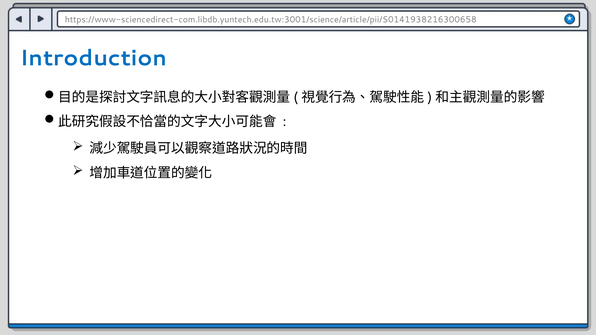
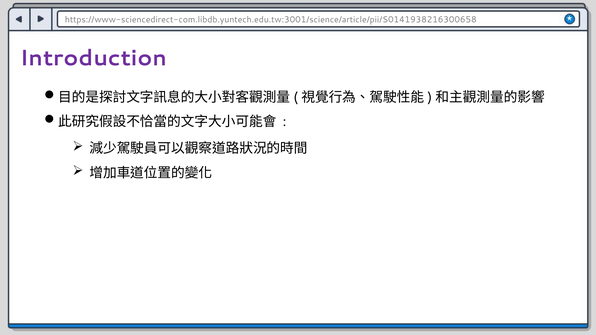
Introduction colour: blue -> purple (93, 58)
